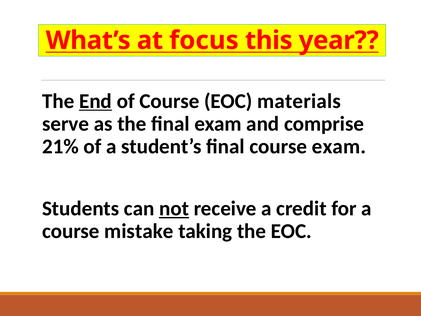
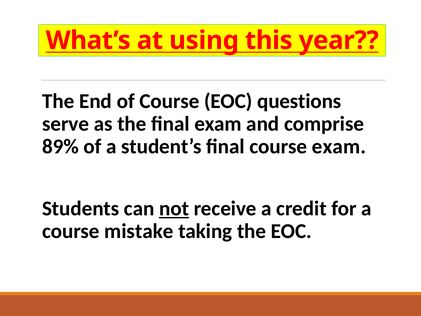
focus: focus -> using (204, 40)
End underline: present -> none (96, 101)
materials: materials -> questions (299, 101)
21%: 21% -> 89% (60, 147)
